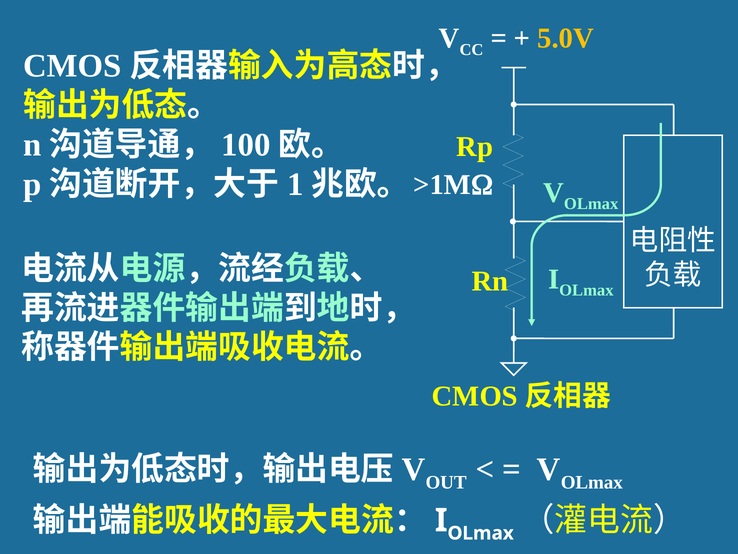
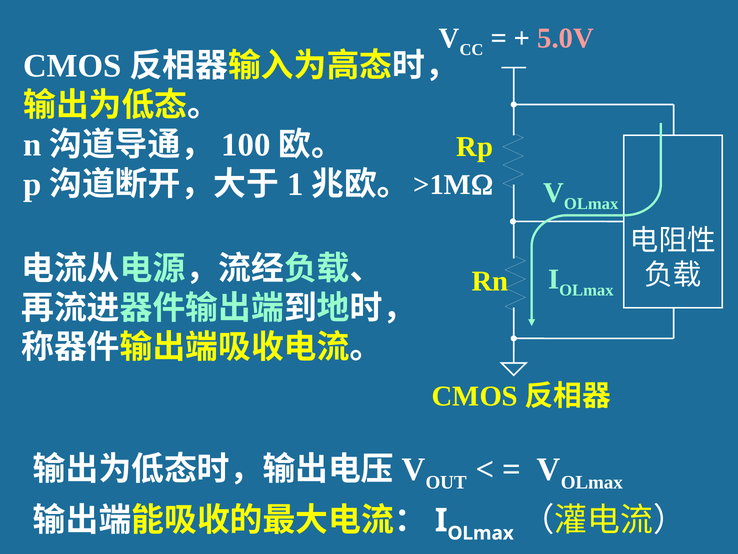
5.0V colour: yellow -> pink (566, 38)
